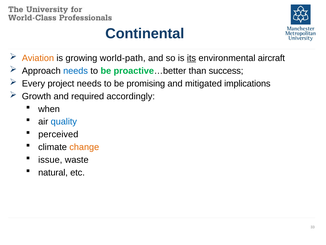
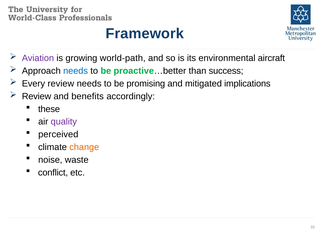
Continental: Continental -> Framework (145, 33)
Aviation colour: orange -> purple (38, 58)
its underline: present -> none (191, 58)
Every project: project -> review (61, 83)
Growth: Growth -> Review (37, 96)
required: required -> benefits (88, 96)
when: when -> these (49, 109)
quality colour: blue -> purple (64, 121)
issue: issue -> noise (50, 160)
natural: natural -> conflict (53, 172)
